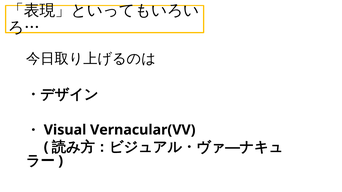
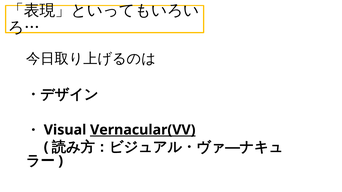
Vernacular(VV underline: none -> present (143, 130)
